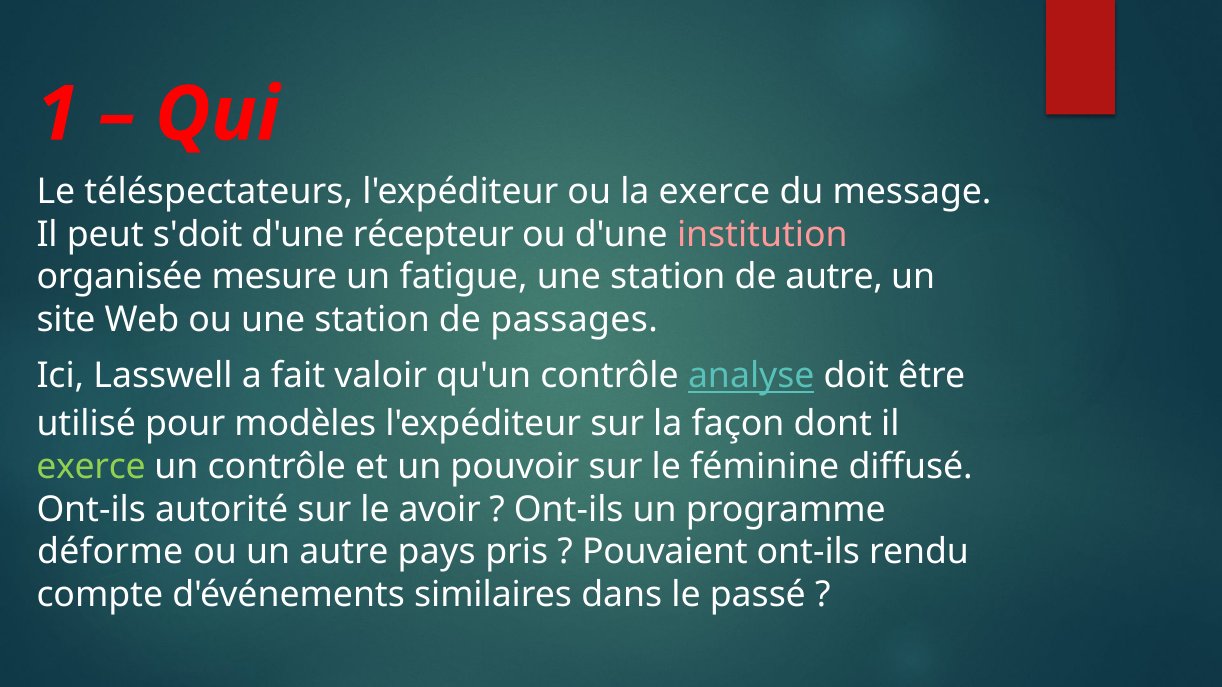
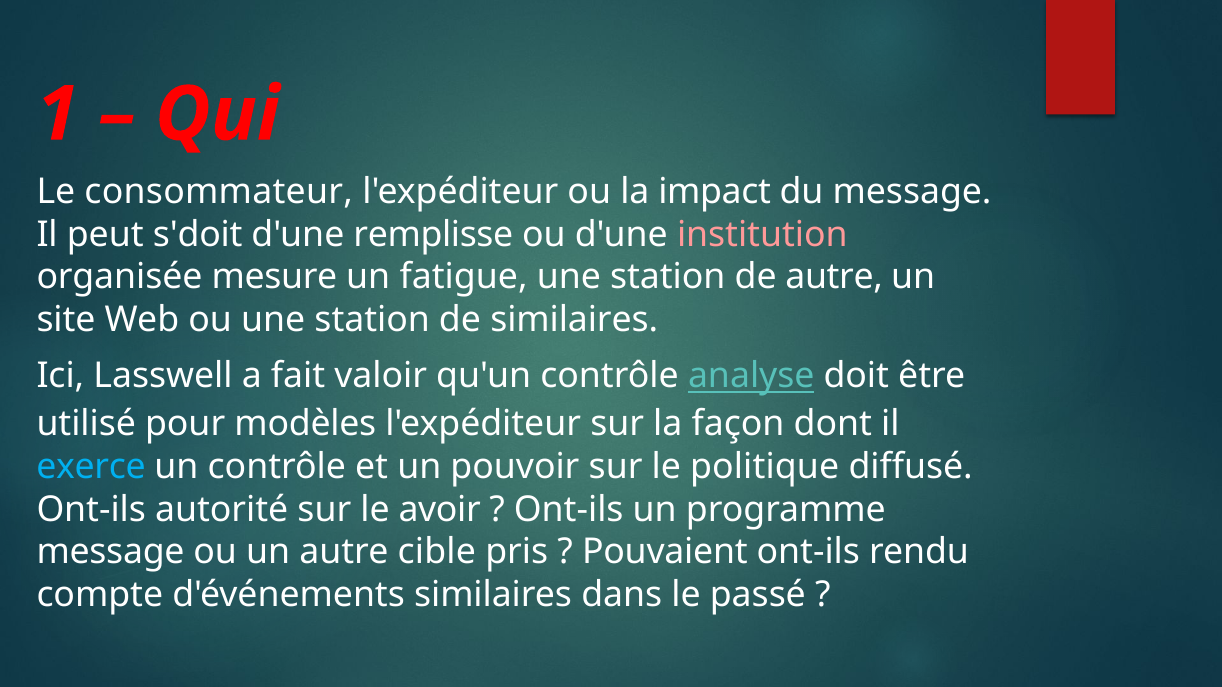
téléspectateurs: téléspectateurs -> consommateur (219, 192)
la exerce: exerce -> impact (715, 192)
récepteur: récepteur -> remplisse (433, 234)
de passages: passages -> similaires (574, 320)
exerce colour: light green -> light blue (91, 467)
féminine: féminine -> politique (765, 467)
déforme: déforme -> message (111, 552)
pays: pays -> cible (437, 552)
